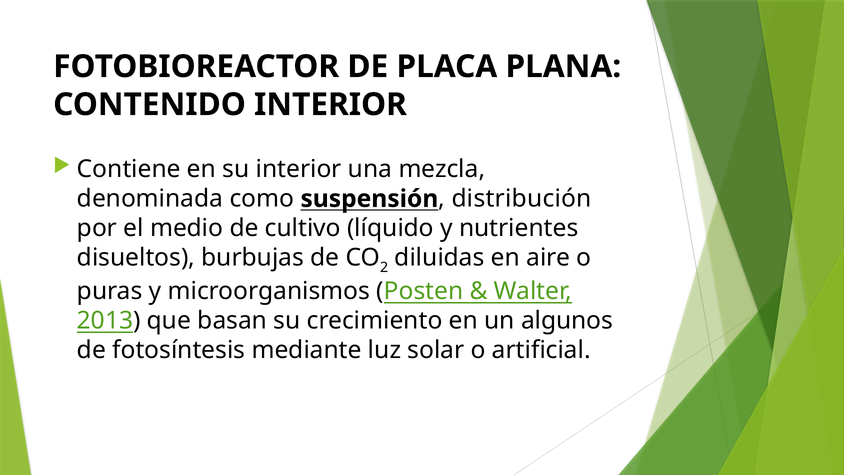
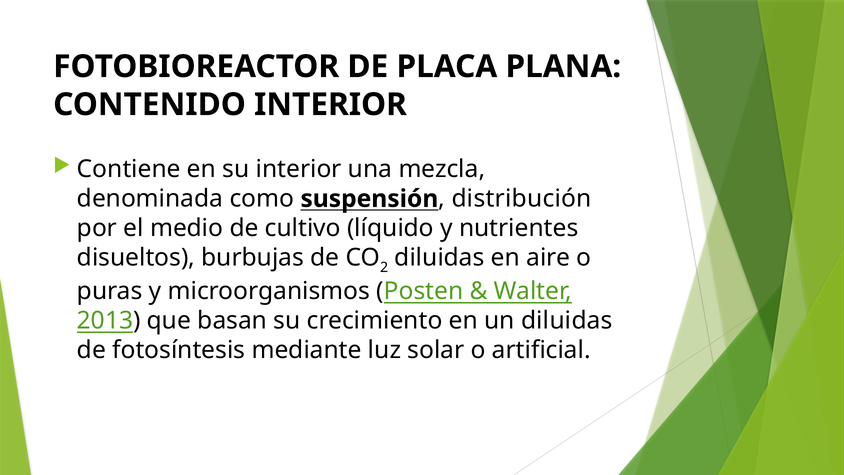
un algunos: algunos -> diluidas (567, 321)
